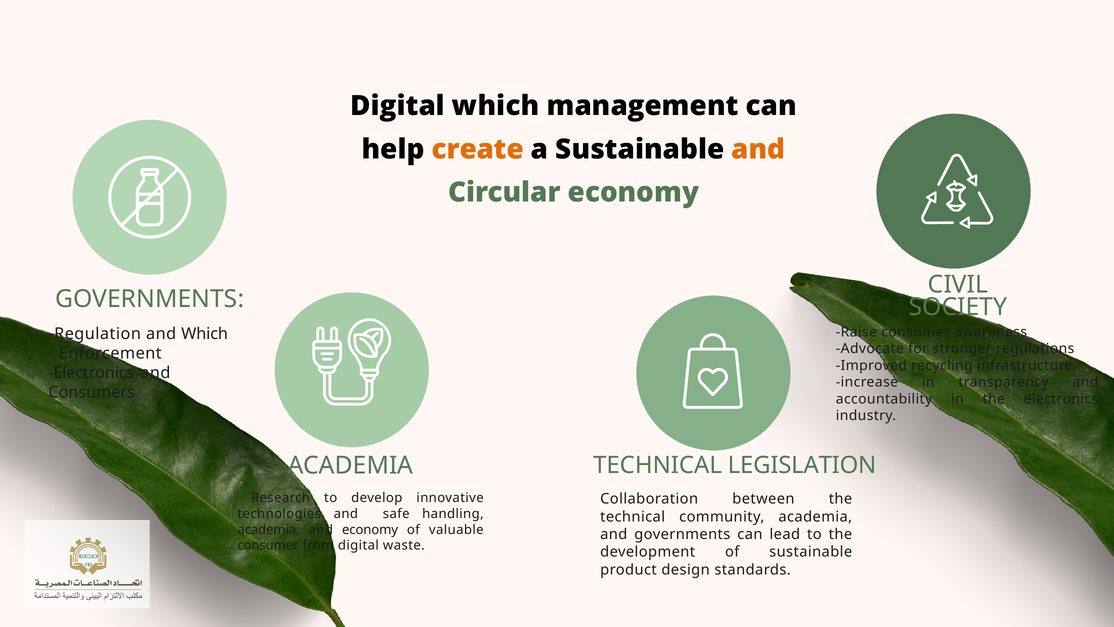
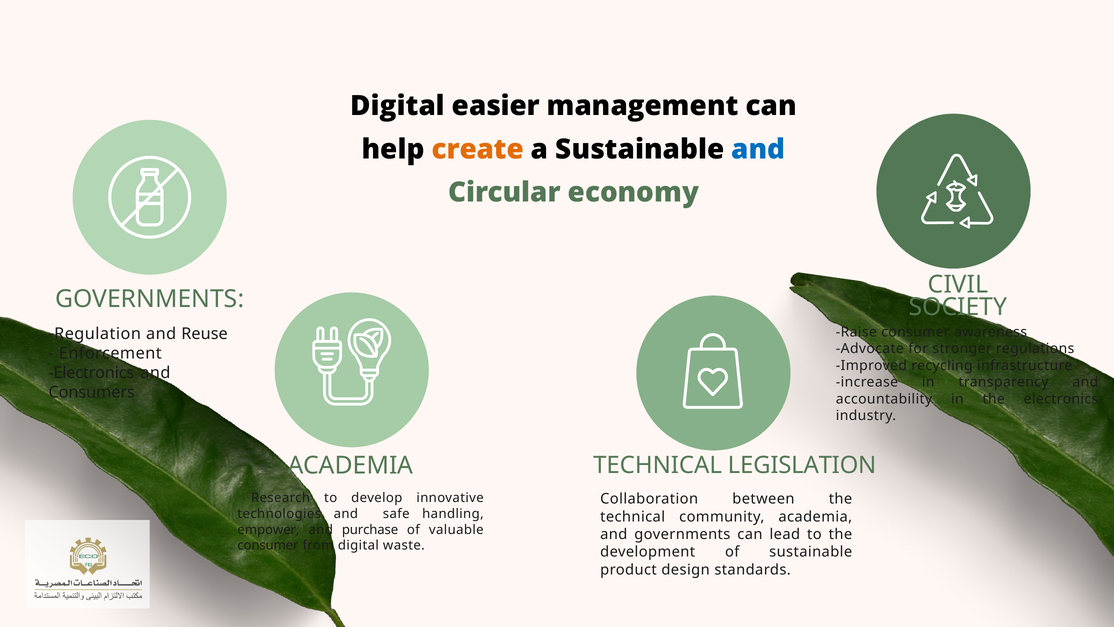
Digital which: which -> easier (496, 106)
and colour: orange -> blue (758, 149)
and Which: Which -> Reuse (205, 334)
academia: academia -> empower (268, 529)
and economy: economy -> purchase (370, 529)
